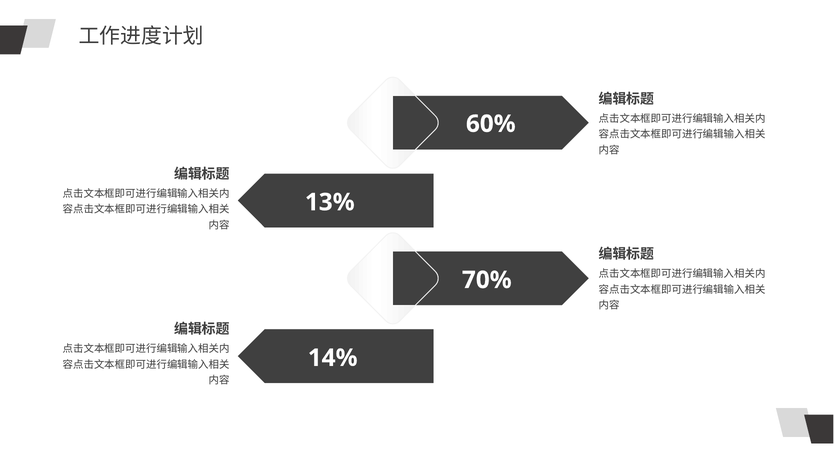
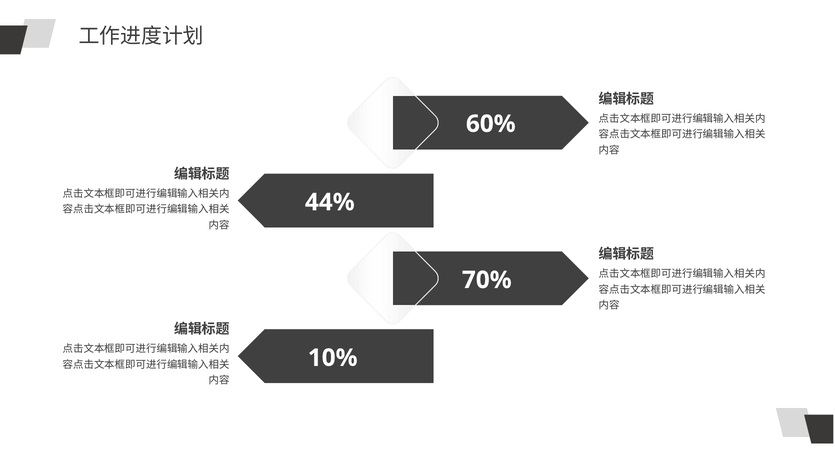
13%: 13% -> 44% (330, 202)
14%: 14% -> 10% (333, 358)
